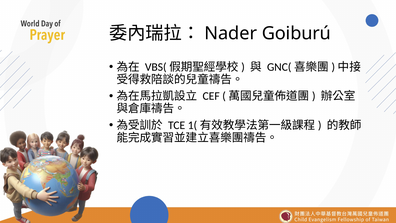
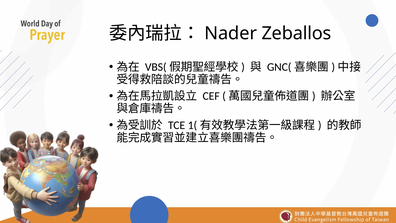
Goiburú: Goiburú -> Zeballos (296, 33)
